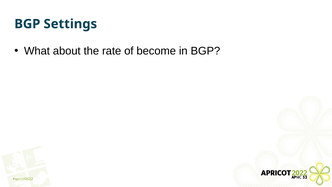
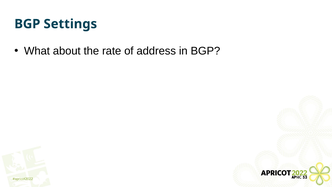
become: become -> address (156, 51)
